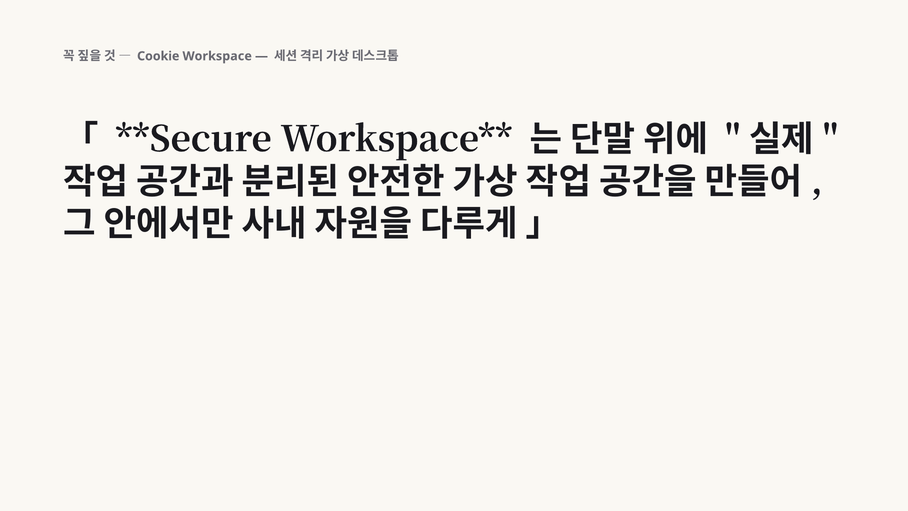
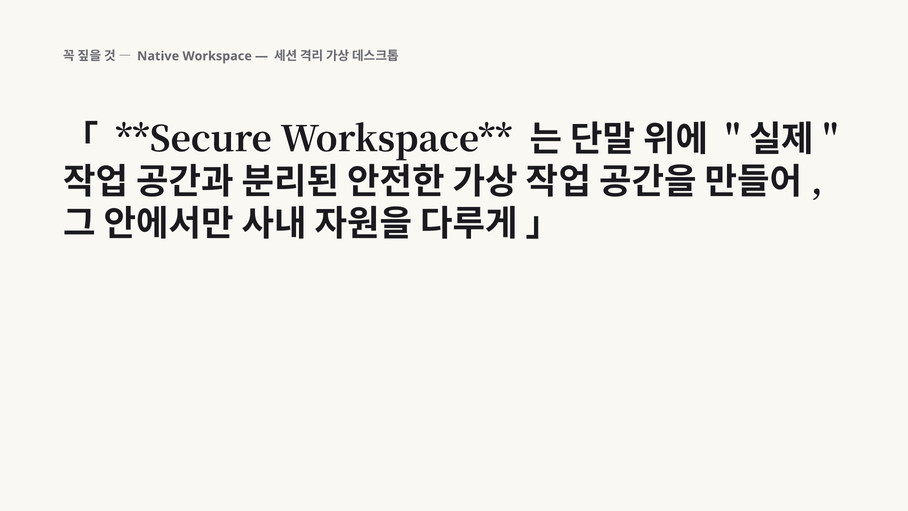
Cookie: Cookie -> Native (158, 56)
